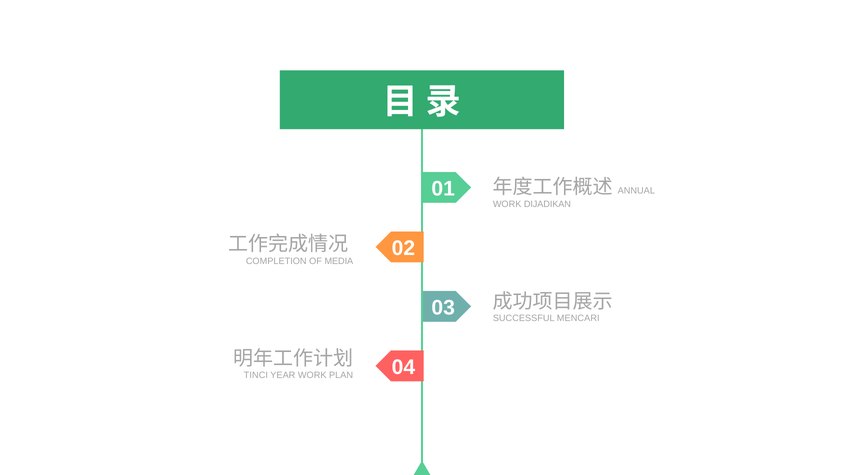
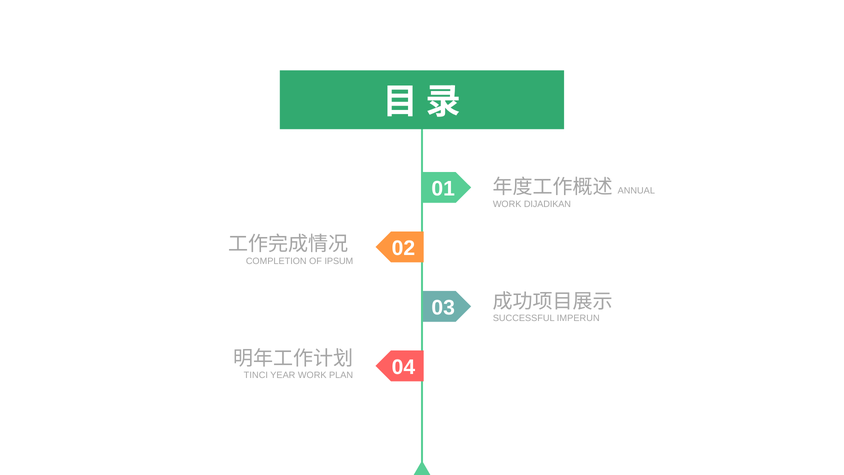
MEDIA: MEDIA -> IPSUM (339, 261)
MENCARI: MENCARI -> IMPERUN (578, 318)
